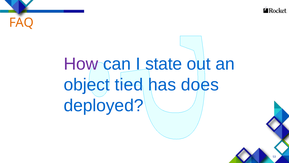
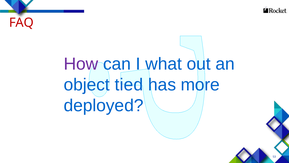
FAQ colour: orange -> red (21, 23)
state: state -> what (164, 64)
does: does -> more (200, 85)
